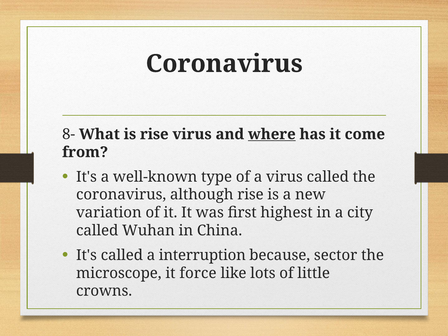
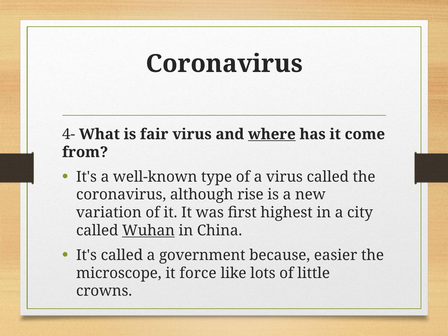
8-: 8- -> 4- (69, 134)
is rise: rise -> fair (154, 134)
Wuhan underline: none -> present (148, 231)
interruption: interruption -> government (202, 255)
sector: sector -> easier (336, 255)
